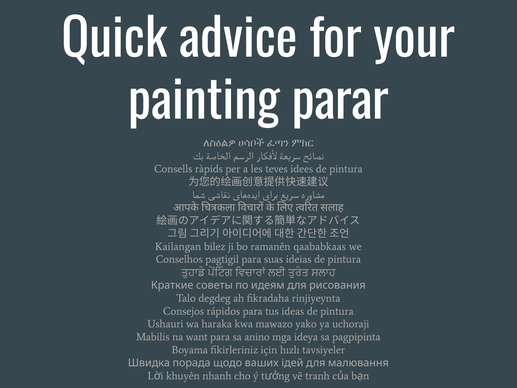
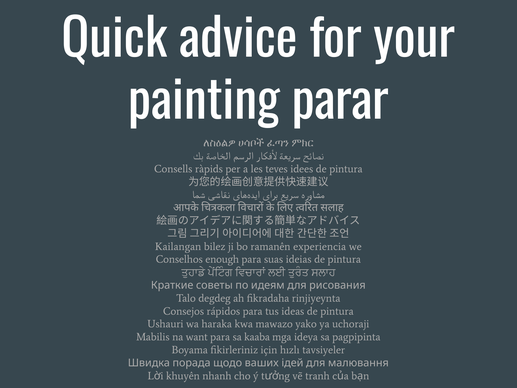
qaababkaas: qaababkaas -> experiencia (320, 246)
pagtigil: pagtigil -> enough (222, 259)
anino: anino -> kaaba (257, 337)
